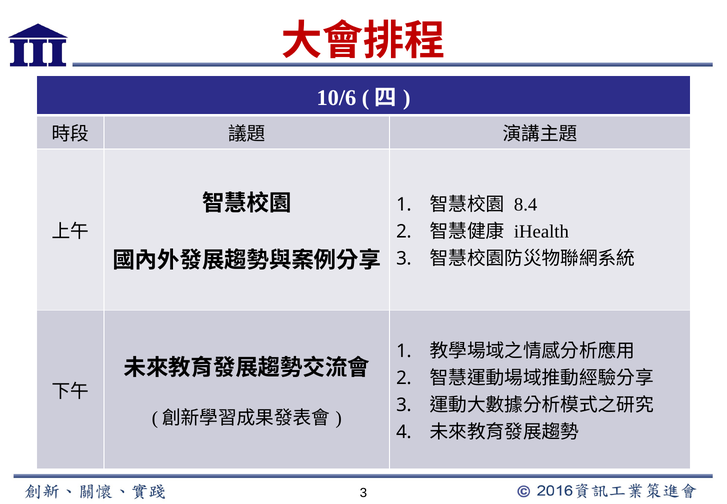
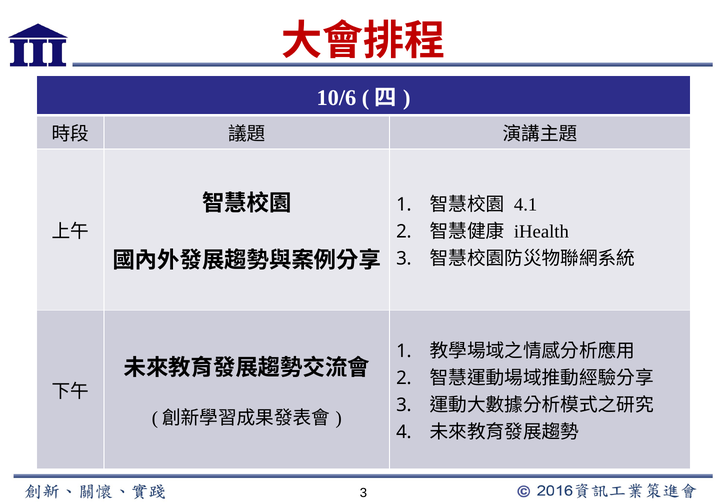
8.4: 8.4 -> 4.1 (526, 204)
